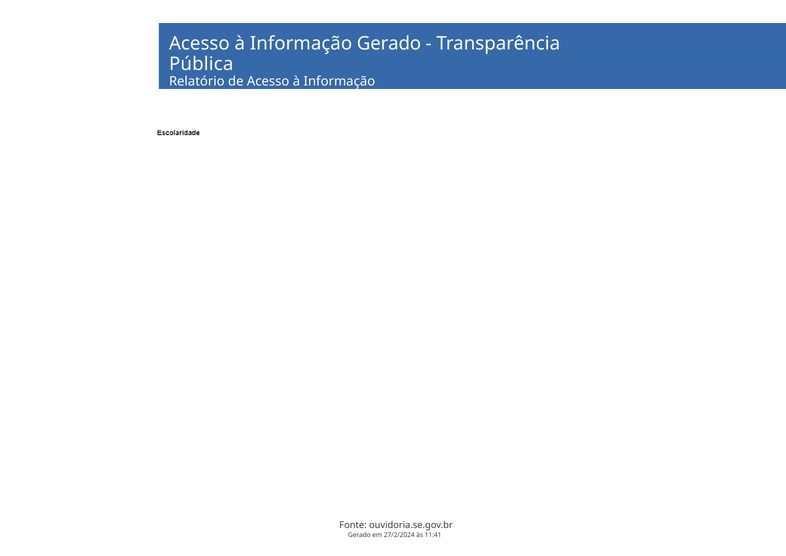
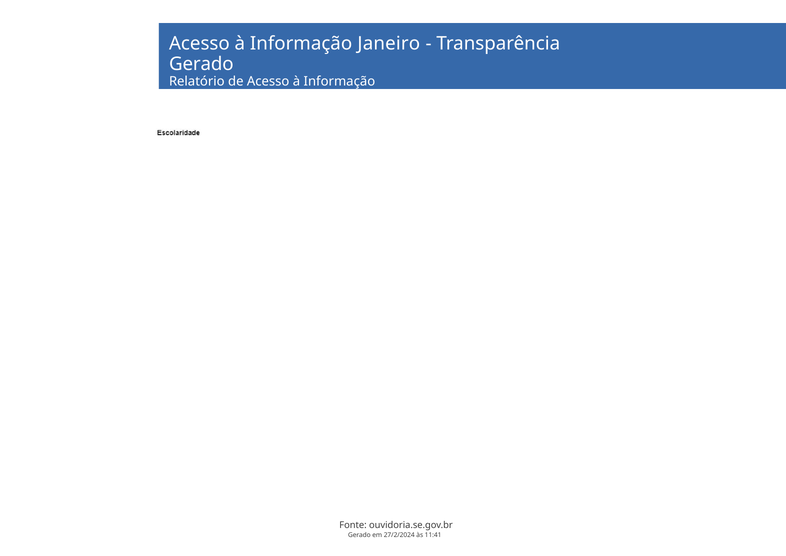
Informação Gerado: Gerado -> Janeiro (389, 43)
Pública: Pública -> Gerado (201, 64)
